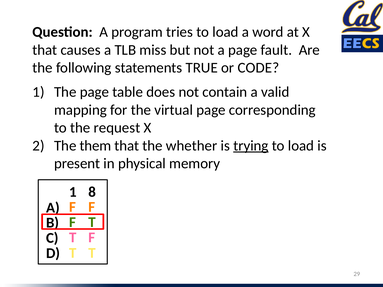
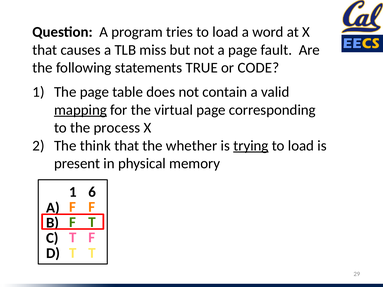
mapping underline: none -> present (80, 110)
request: request -> process (117, 128)
them: them -> think (95, 146)
8: 8 -> 6 (92, 192)
